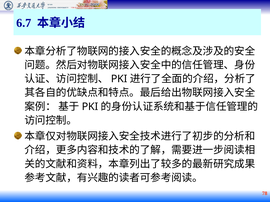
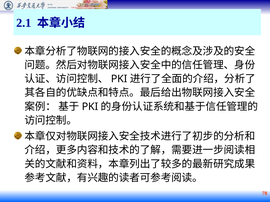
6.7: 6.7 -> 2.1 (24, 23)
